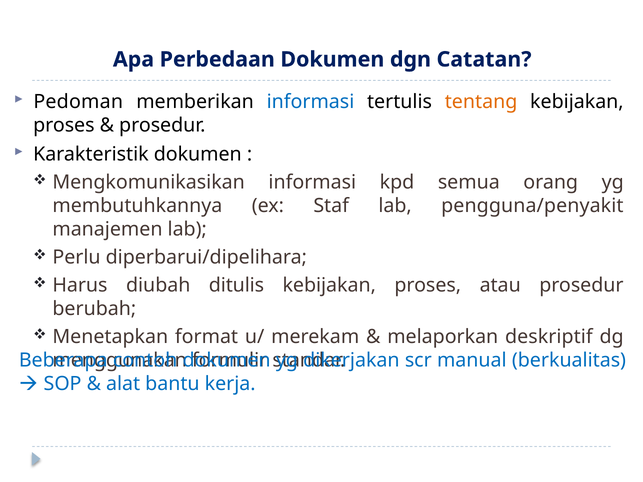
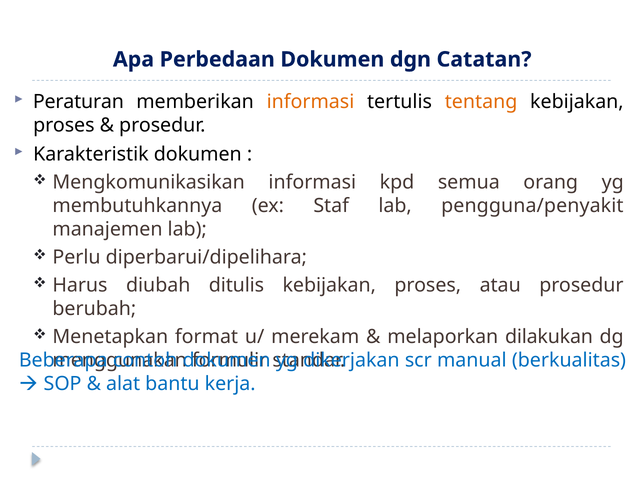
Pedoman: Pedoman -> Peraturan (78, 102)
informasi colour: blue -> orange (310, 102)
deskriptif: deskriptif -> dilakukan (549, 337)
